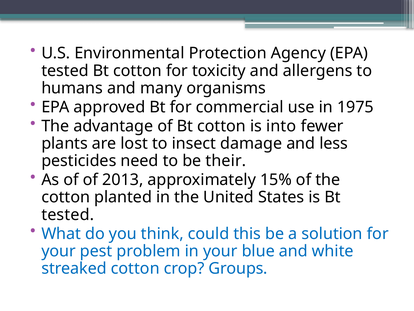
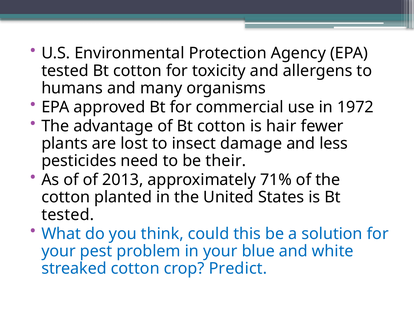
1975: 1975 -> 1972 (355, 107)
into: into -> hair (281, 126)
15%: 15% -> 71% (276, 180)
Groups: Groups -> Predict (238, 268)
